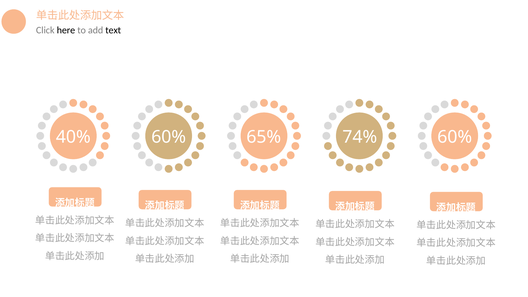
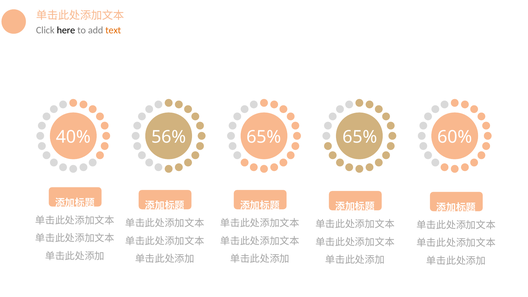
text colour: black -> orange (113, 30)
40% 60%: 60% -> 56% (169, 137)
65% 74%: 74% -> 65% (360, 137)
